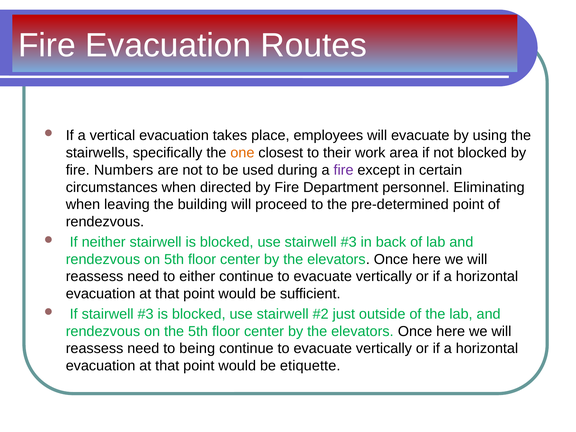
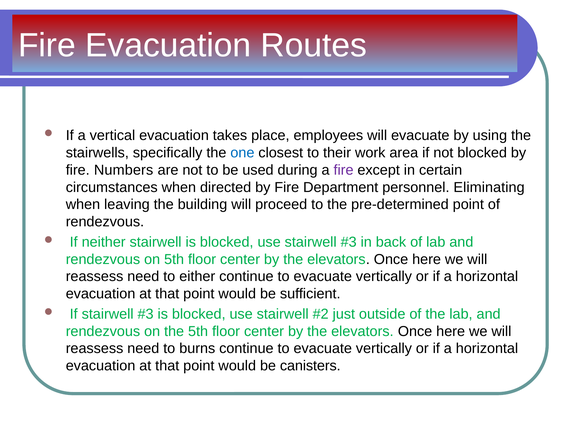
one colour: orange -> blue (242, 153)
being: being -> burns (197, 349)
etiquette: etiquette -> canisters (310, 366)
